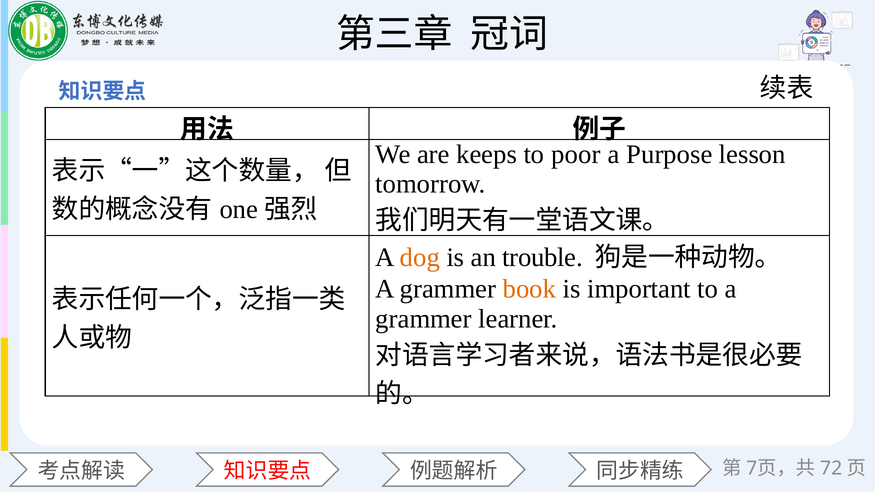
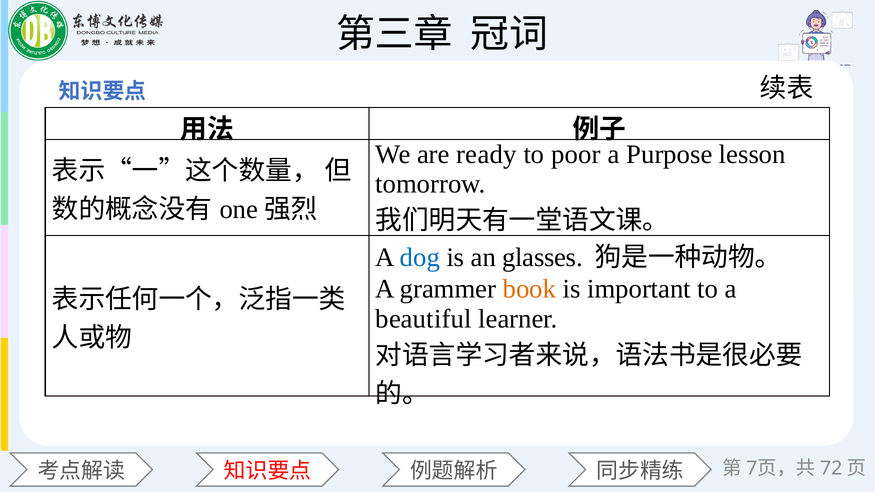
keeps: keeps -> ready (486, 154)
dog colour: orange -> blue (420, 258)
trouble: trouble -> glasses (542, 258)
grammer: grammer -> beautiful (424, 319)
